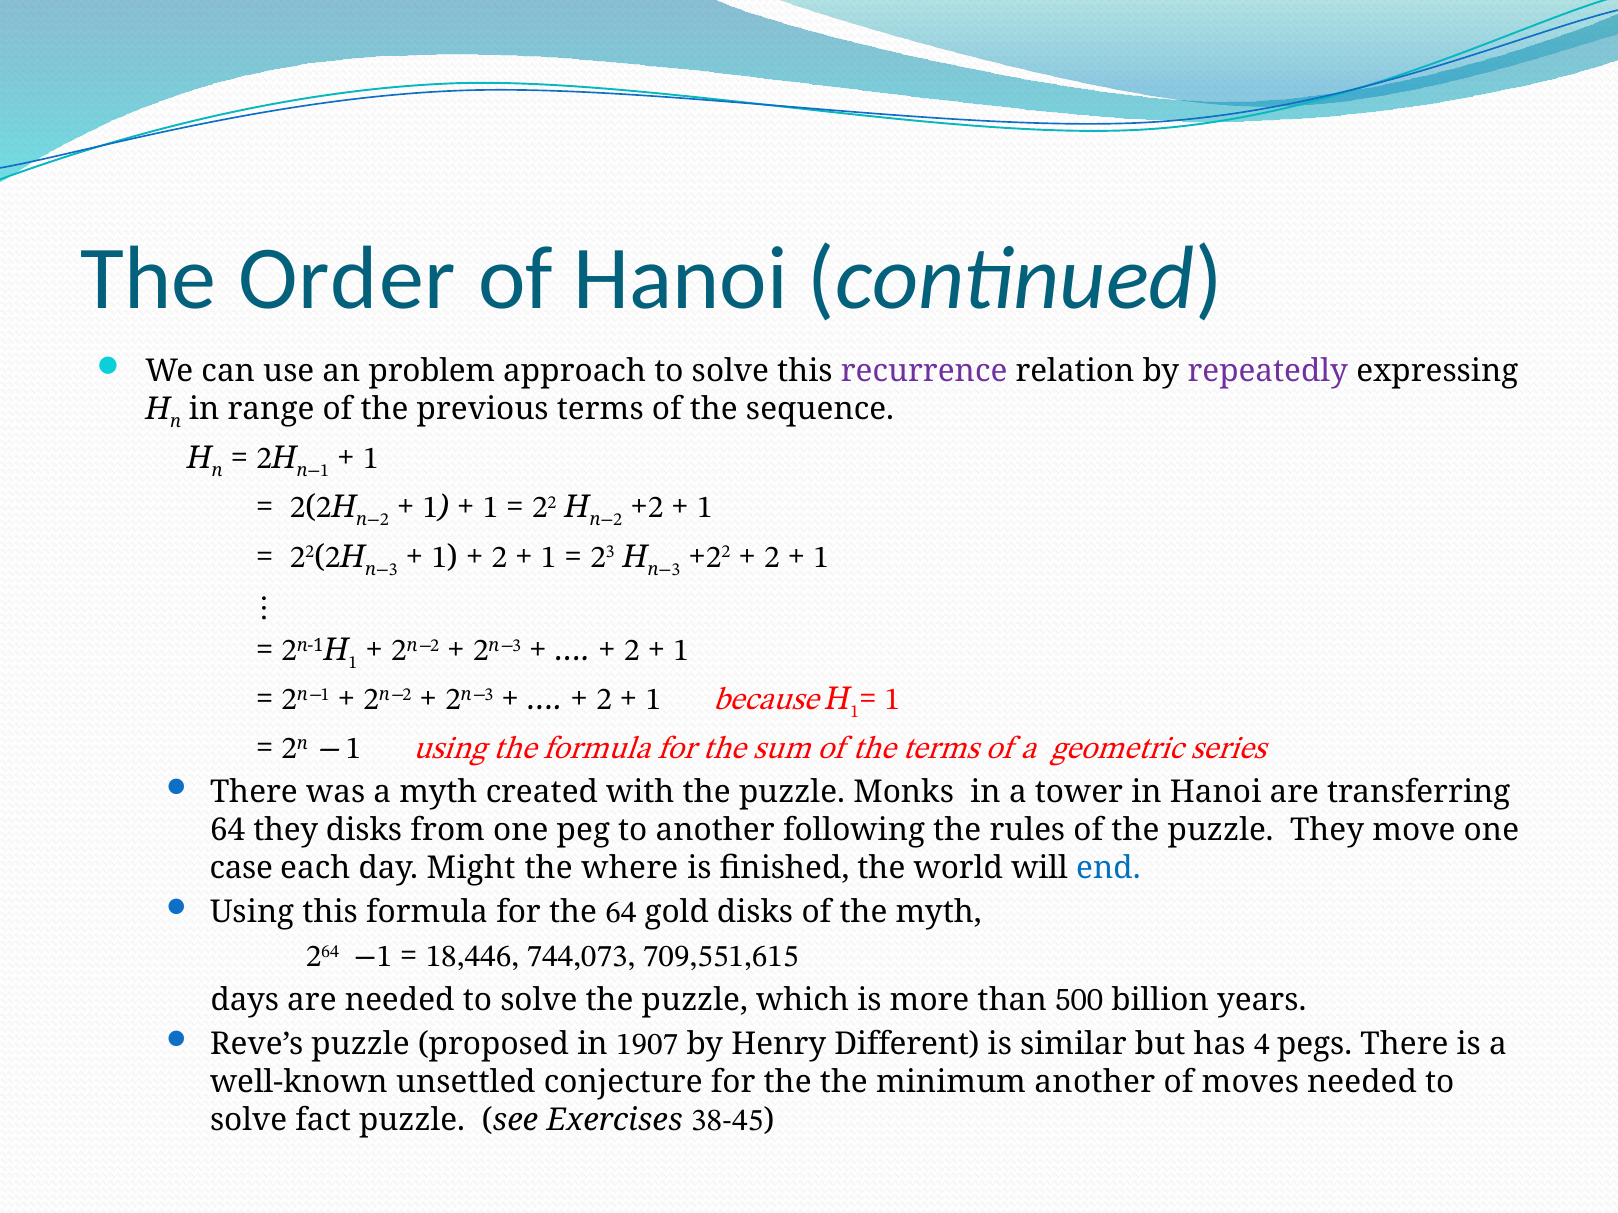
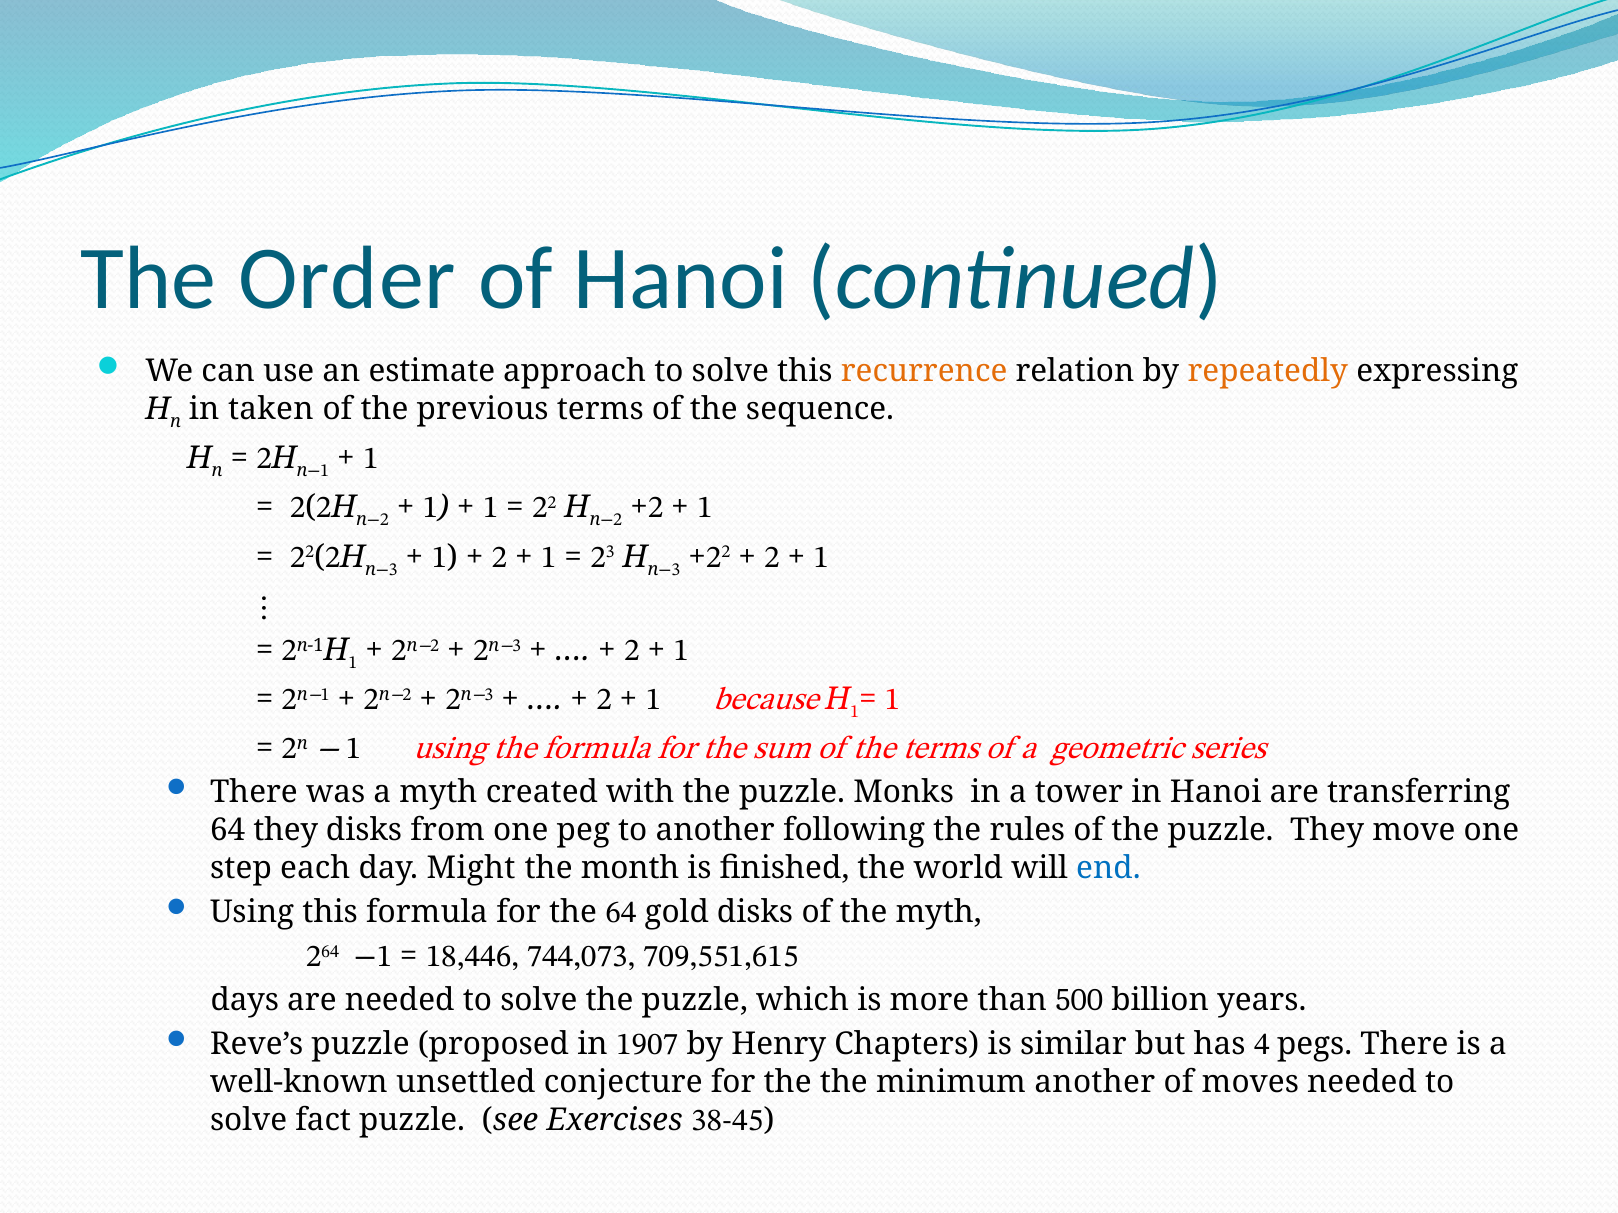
problem: problem -> estimate (432, 372)
recurrence colour: purple -> orange (924, 372)
repeatedly colour: purple -> orange (1268, 372)
range: range -> taken (271, 409)
case: case -> step (241, 868)
where: where -> month (630, 868)
Different: Different -> Chapters (907, 1045)
